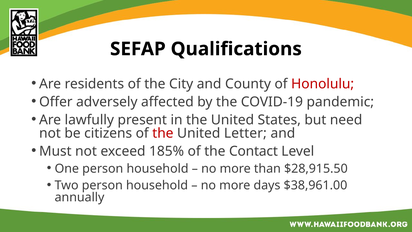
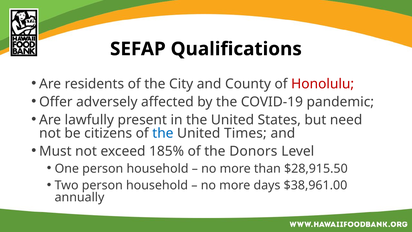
the colour: red -> blue (163, 133)
Letter: Letter -> Times (245, 133)
Contact: Contact -> Donors (253, 151)
